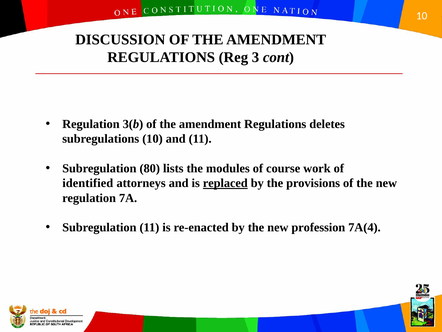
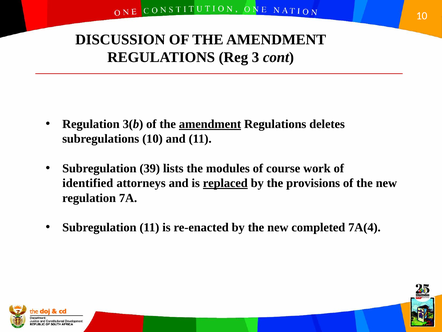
amendment underline: none -> present (210, 124)
80: 80 -> 39 (150, 168)
profession: profession -> completed (318, 227)
